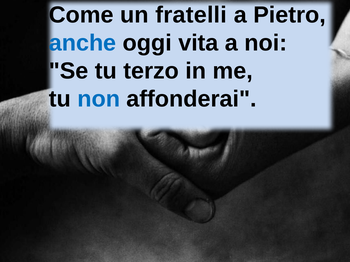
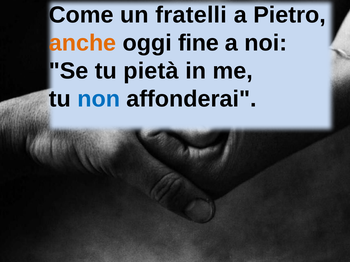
anche colour: blue -> orange (83, 43)
vita: vita -> fine (198, 43)
terzo: terzo -> pietà (151, 71)
